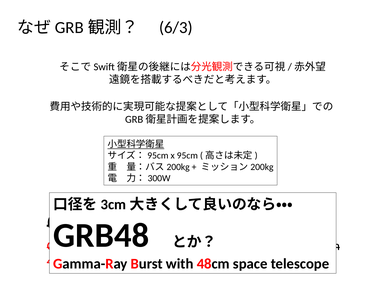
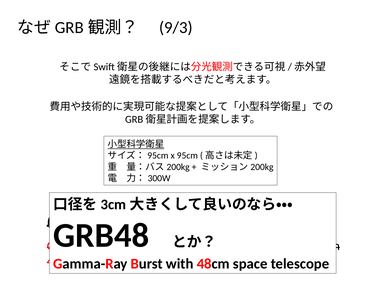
6/3: 6/3 -> 9/3 (176, 27)
